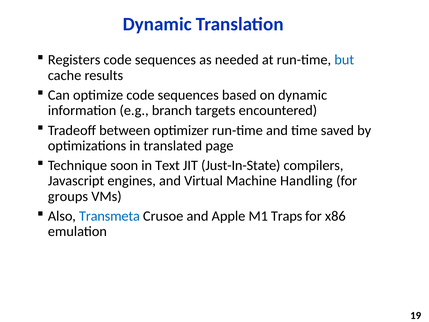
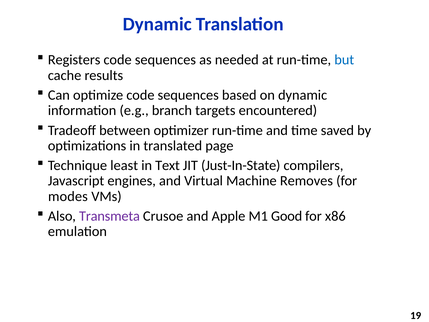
soon: soon -> least (124, 165)
Handling: Handling -> Removes (306, 181)
groups: groups -> modes (68, 196)
Transmeta colour: blue -> purple (109, 216)
Traps: Traps -> Good (287, 216)
